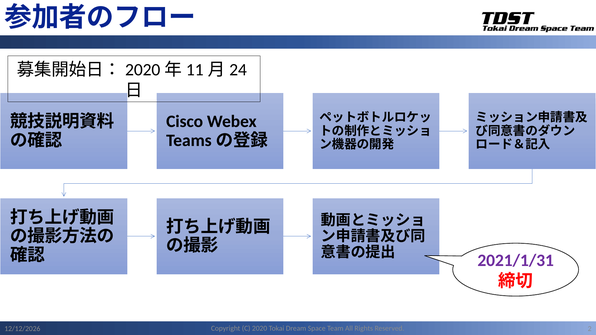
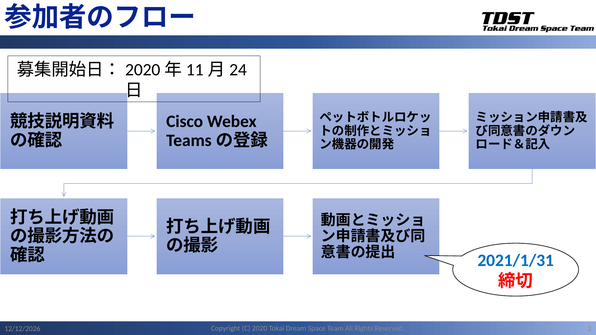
2021/1/31 colour: purple -> blue (516, 261)
